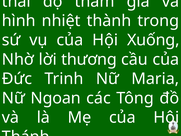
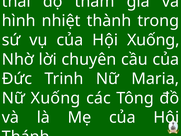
thương: thương -> chuyên (89, 59)
Nữ Ngoan: Ngoan -> Xuống (55, 98)
